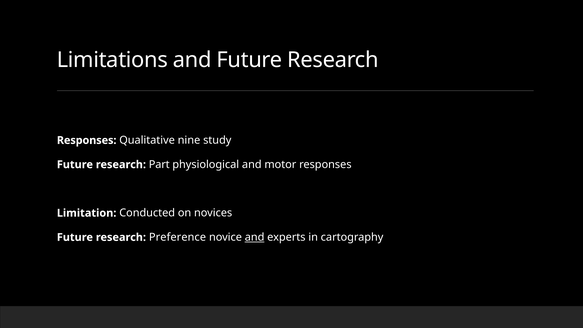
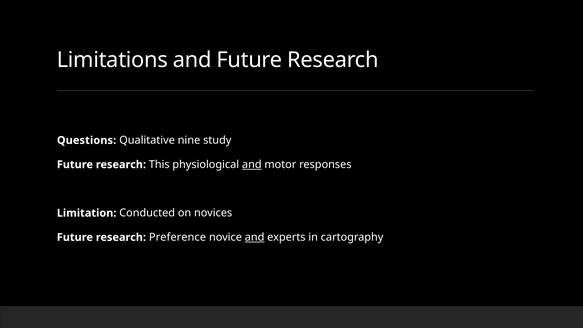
Responses: Responses -> Questions (87, 140)
Part: Part -> This (159, 165)
and underline: none -> present (252, 165)
